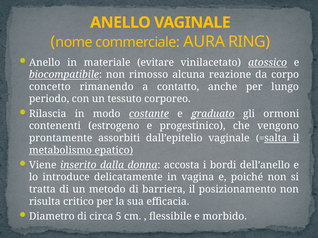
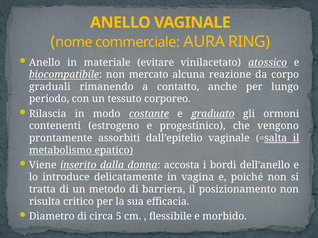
rimosso: rimosso -> mercato (149, 75)
concetto: concetto -> graduali (50, 87)
